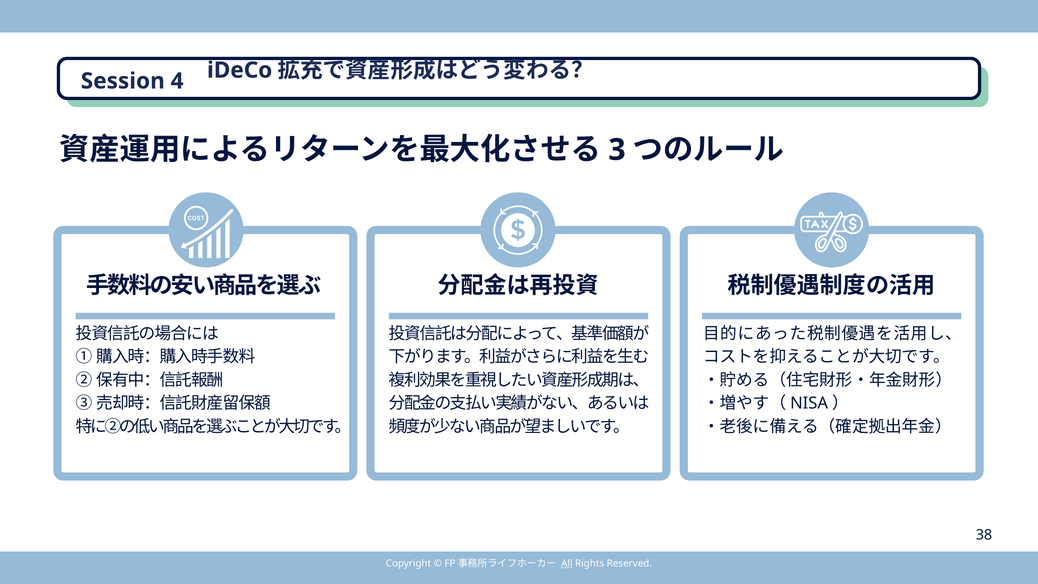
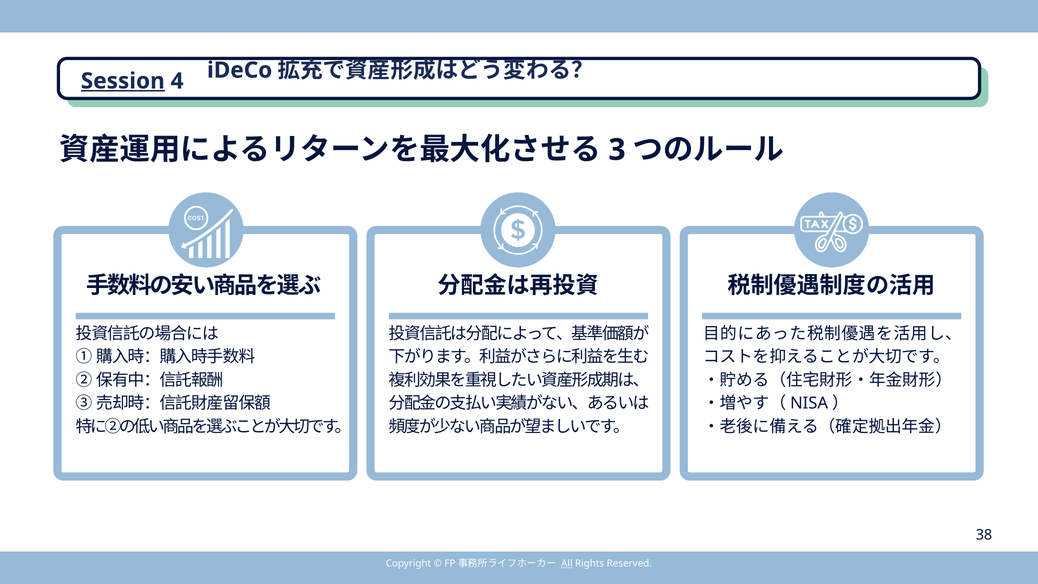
Session underline: none -> present (123, 81)
